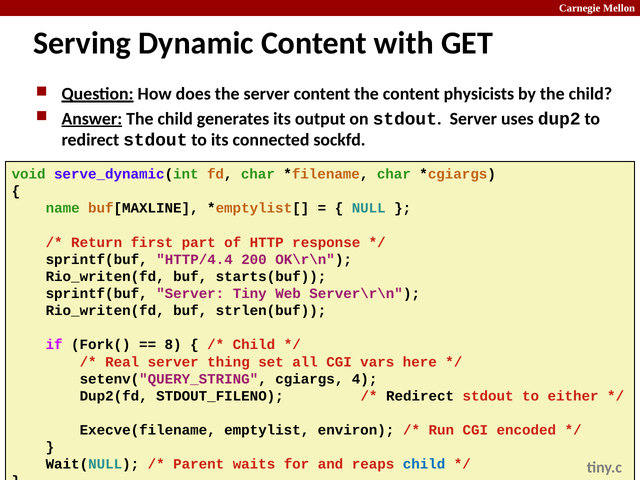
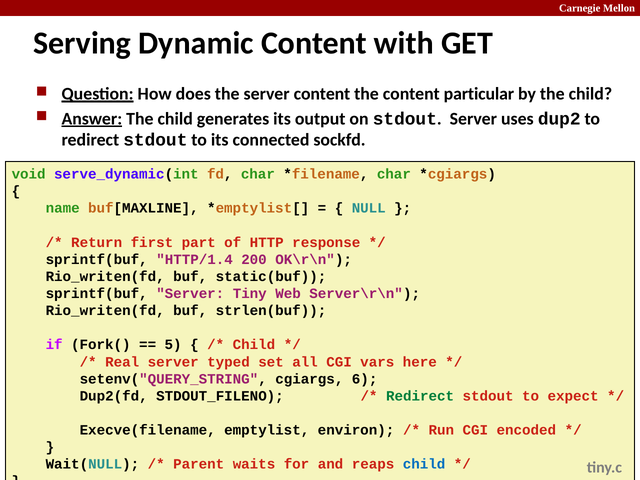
physicists: physicists -> particular (479, 94)
HTTP/4.4: HTTP/4.4 -> HTTP/1.4 (195, 259)
starts(buf: starts(buf -> static(buf (271, 277)
8: 8 -> 5 (173, 345)
thing: thing -> typed (229, 362)
4: 4 -> 6 (365, 379)
Redirect colour: black -> green (420, 396)
either: either -> expect (573, 396)
